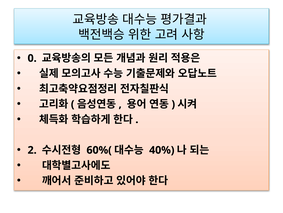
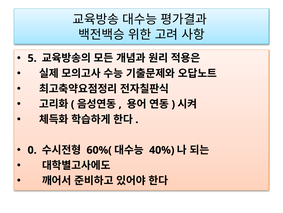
0: 0 -> 5 (32, 58)
2: 2 -> 0 (32, 150)
